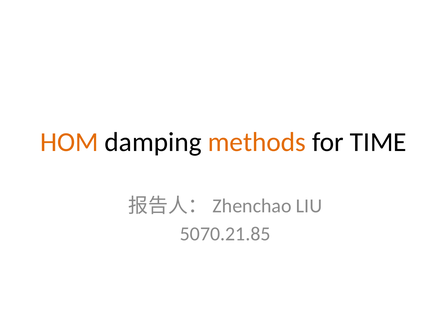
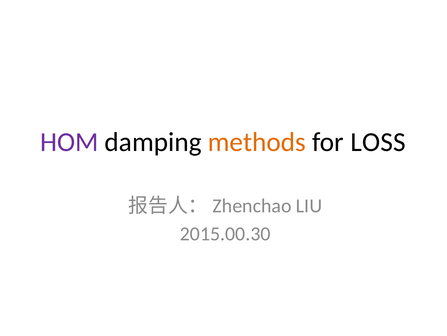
HOM colour: orange -> purple (69, 142)
TIME: TIME -> LOSS (378, 142)
5070.21.85: 5070.21.85 -> 2015.00.30 (225, 233)
